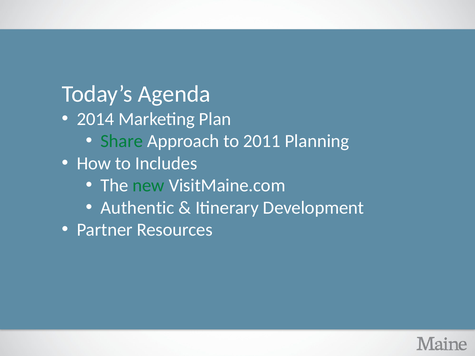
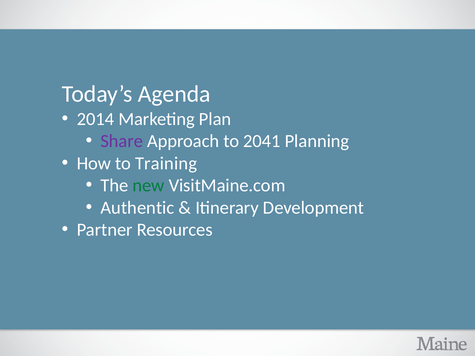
Share colour: green -> purple (122, 141)
2011: 2011 -> 2041 (262, 141)
Includes: Includes -> Training (166, 163)
